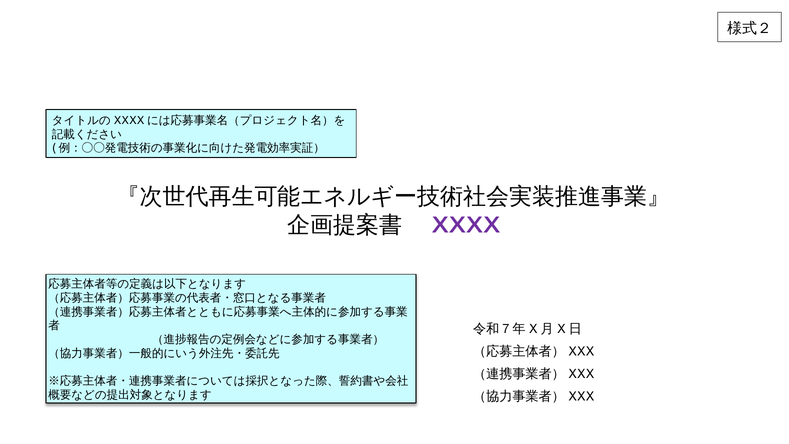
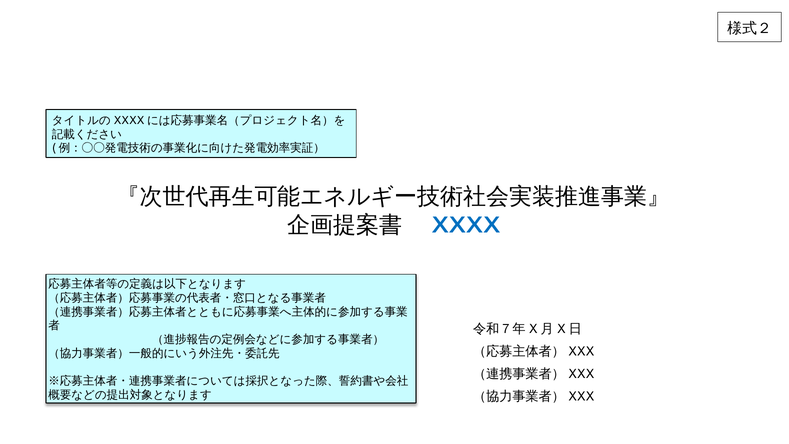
XXXX colour: purple -> blue (465, 225)
